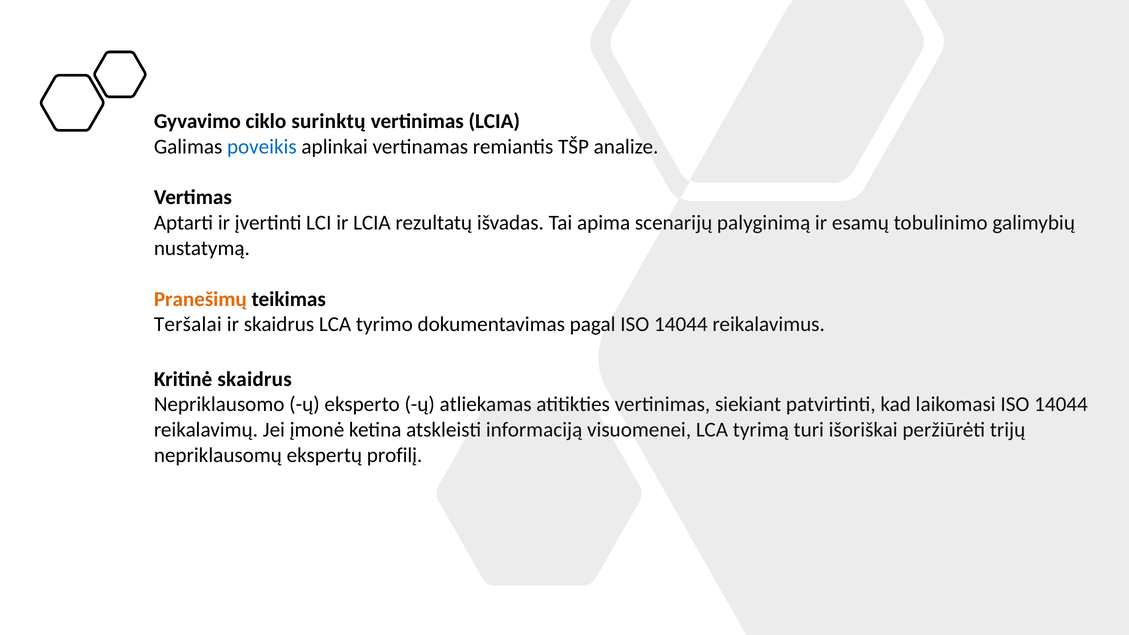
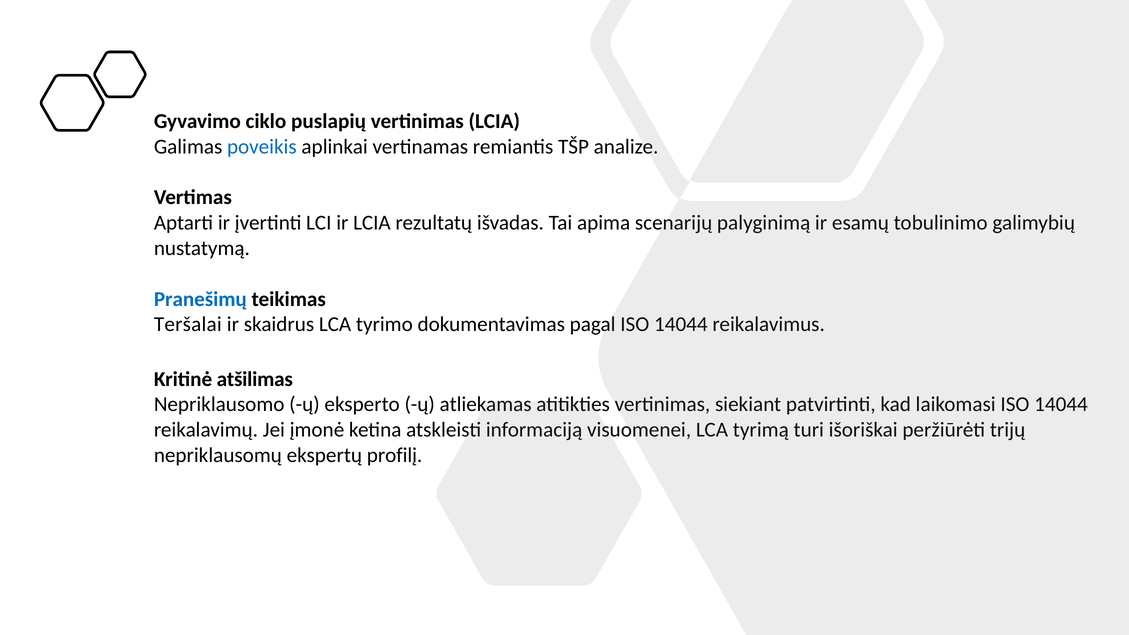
surinktų: surinktų -> puslapių (329, 121)
Pranešimų colour: orange -> blue (200, 299)
Kritinė skaidrus: skaidrus -> atšilimas (255, 379)
